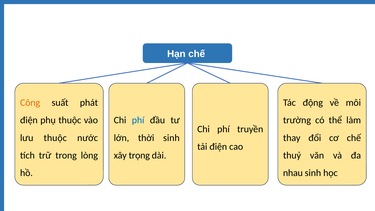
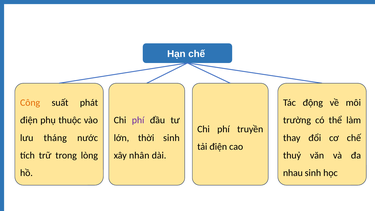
phí colour: blue -> purple (138, 120)
lưu thuộc: thuộc -> tháng (55, 138)
trọng: trọng -> nhân (139, 155)
